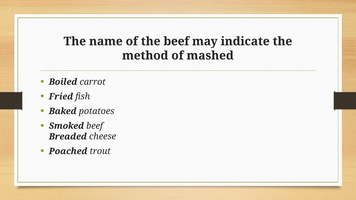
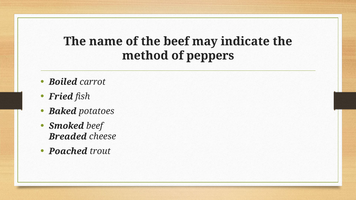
mashed: mashed -> peppers (210, 56)
